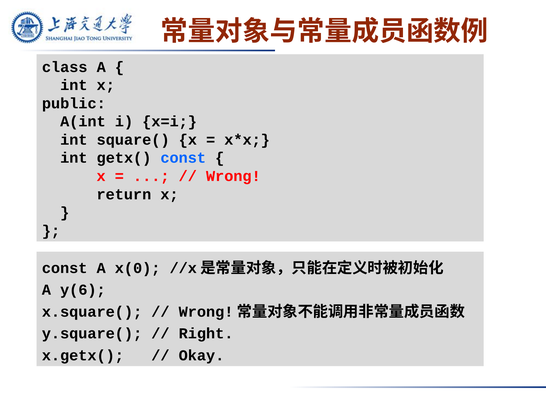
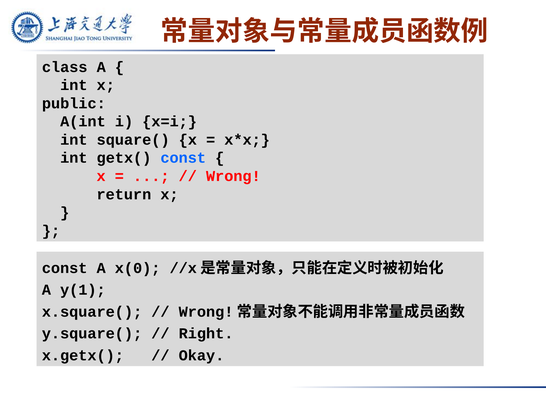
y(6: y(6 -> y(1 (83, 290)
